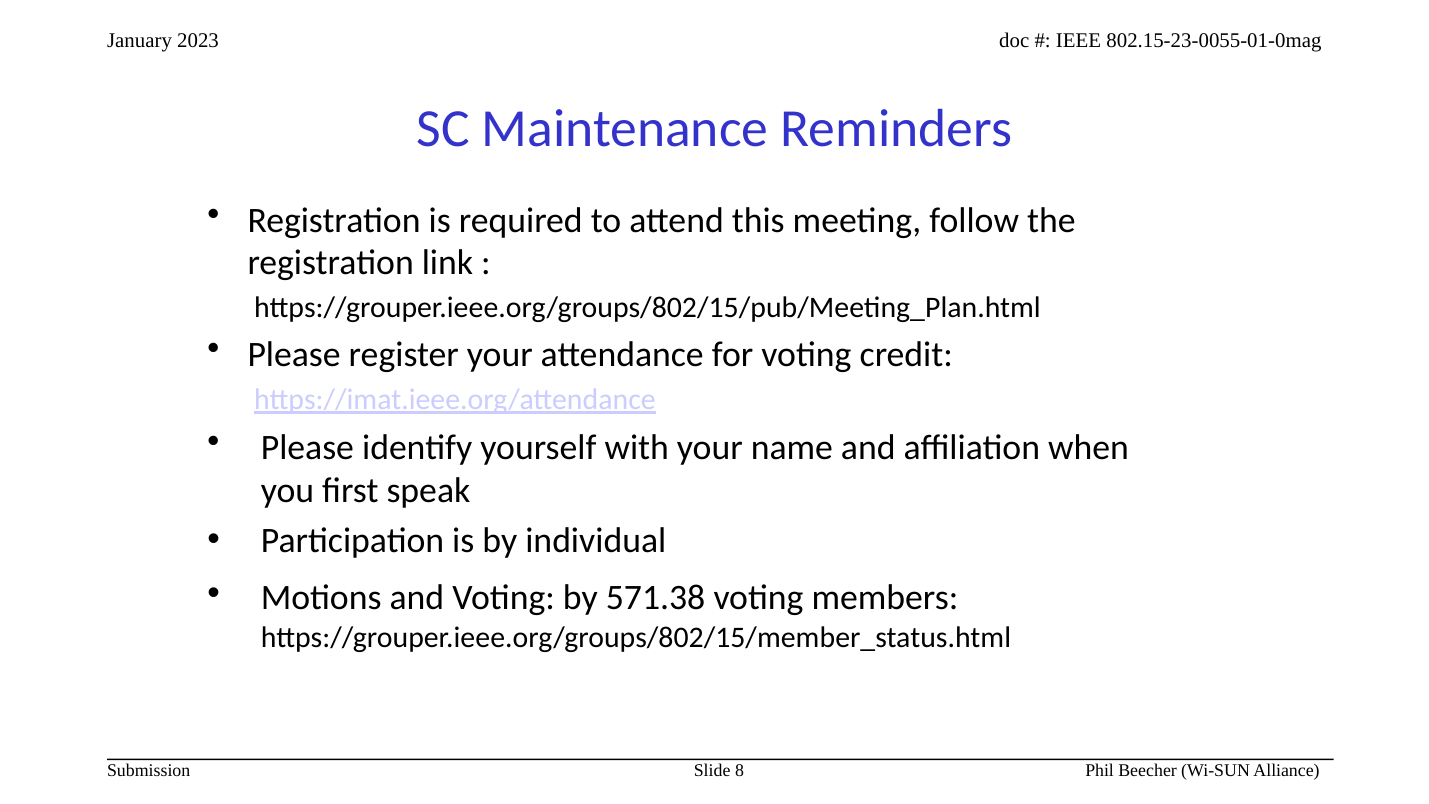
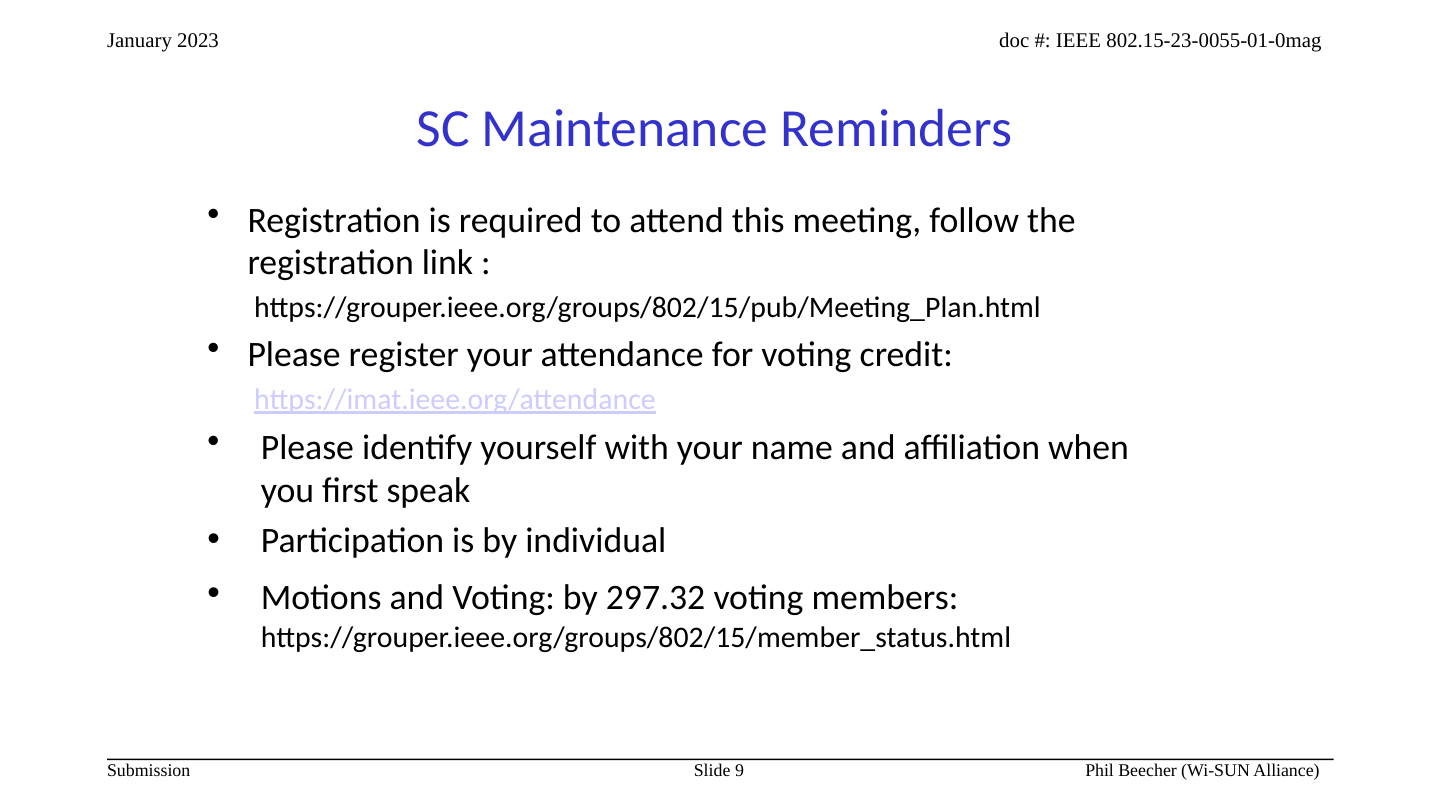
571.38: 571.38 -> 297.32 (656, 597)
8: 8 -> 9 (739, 771)
